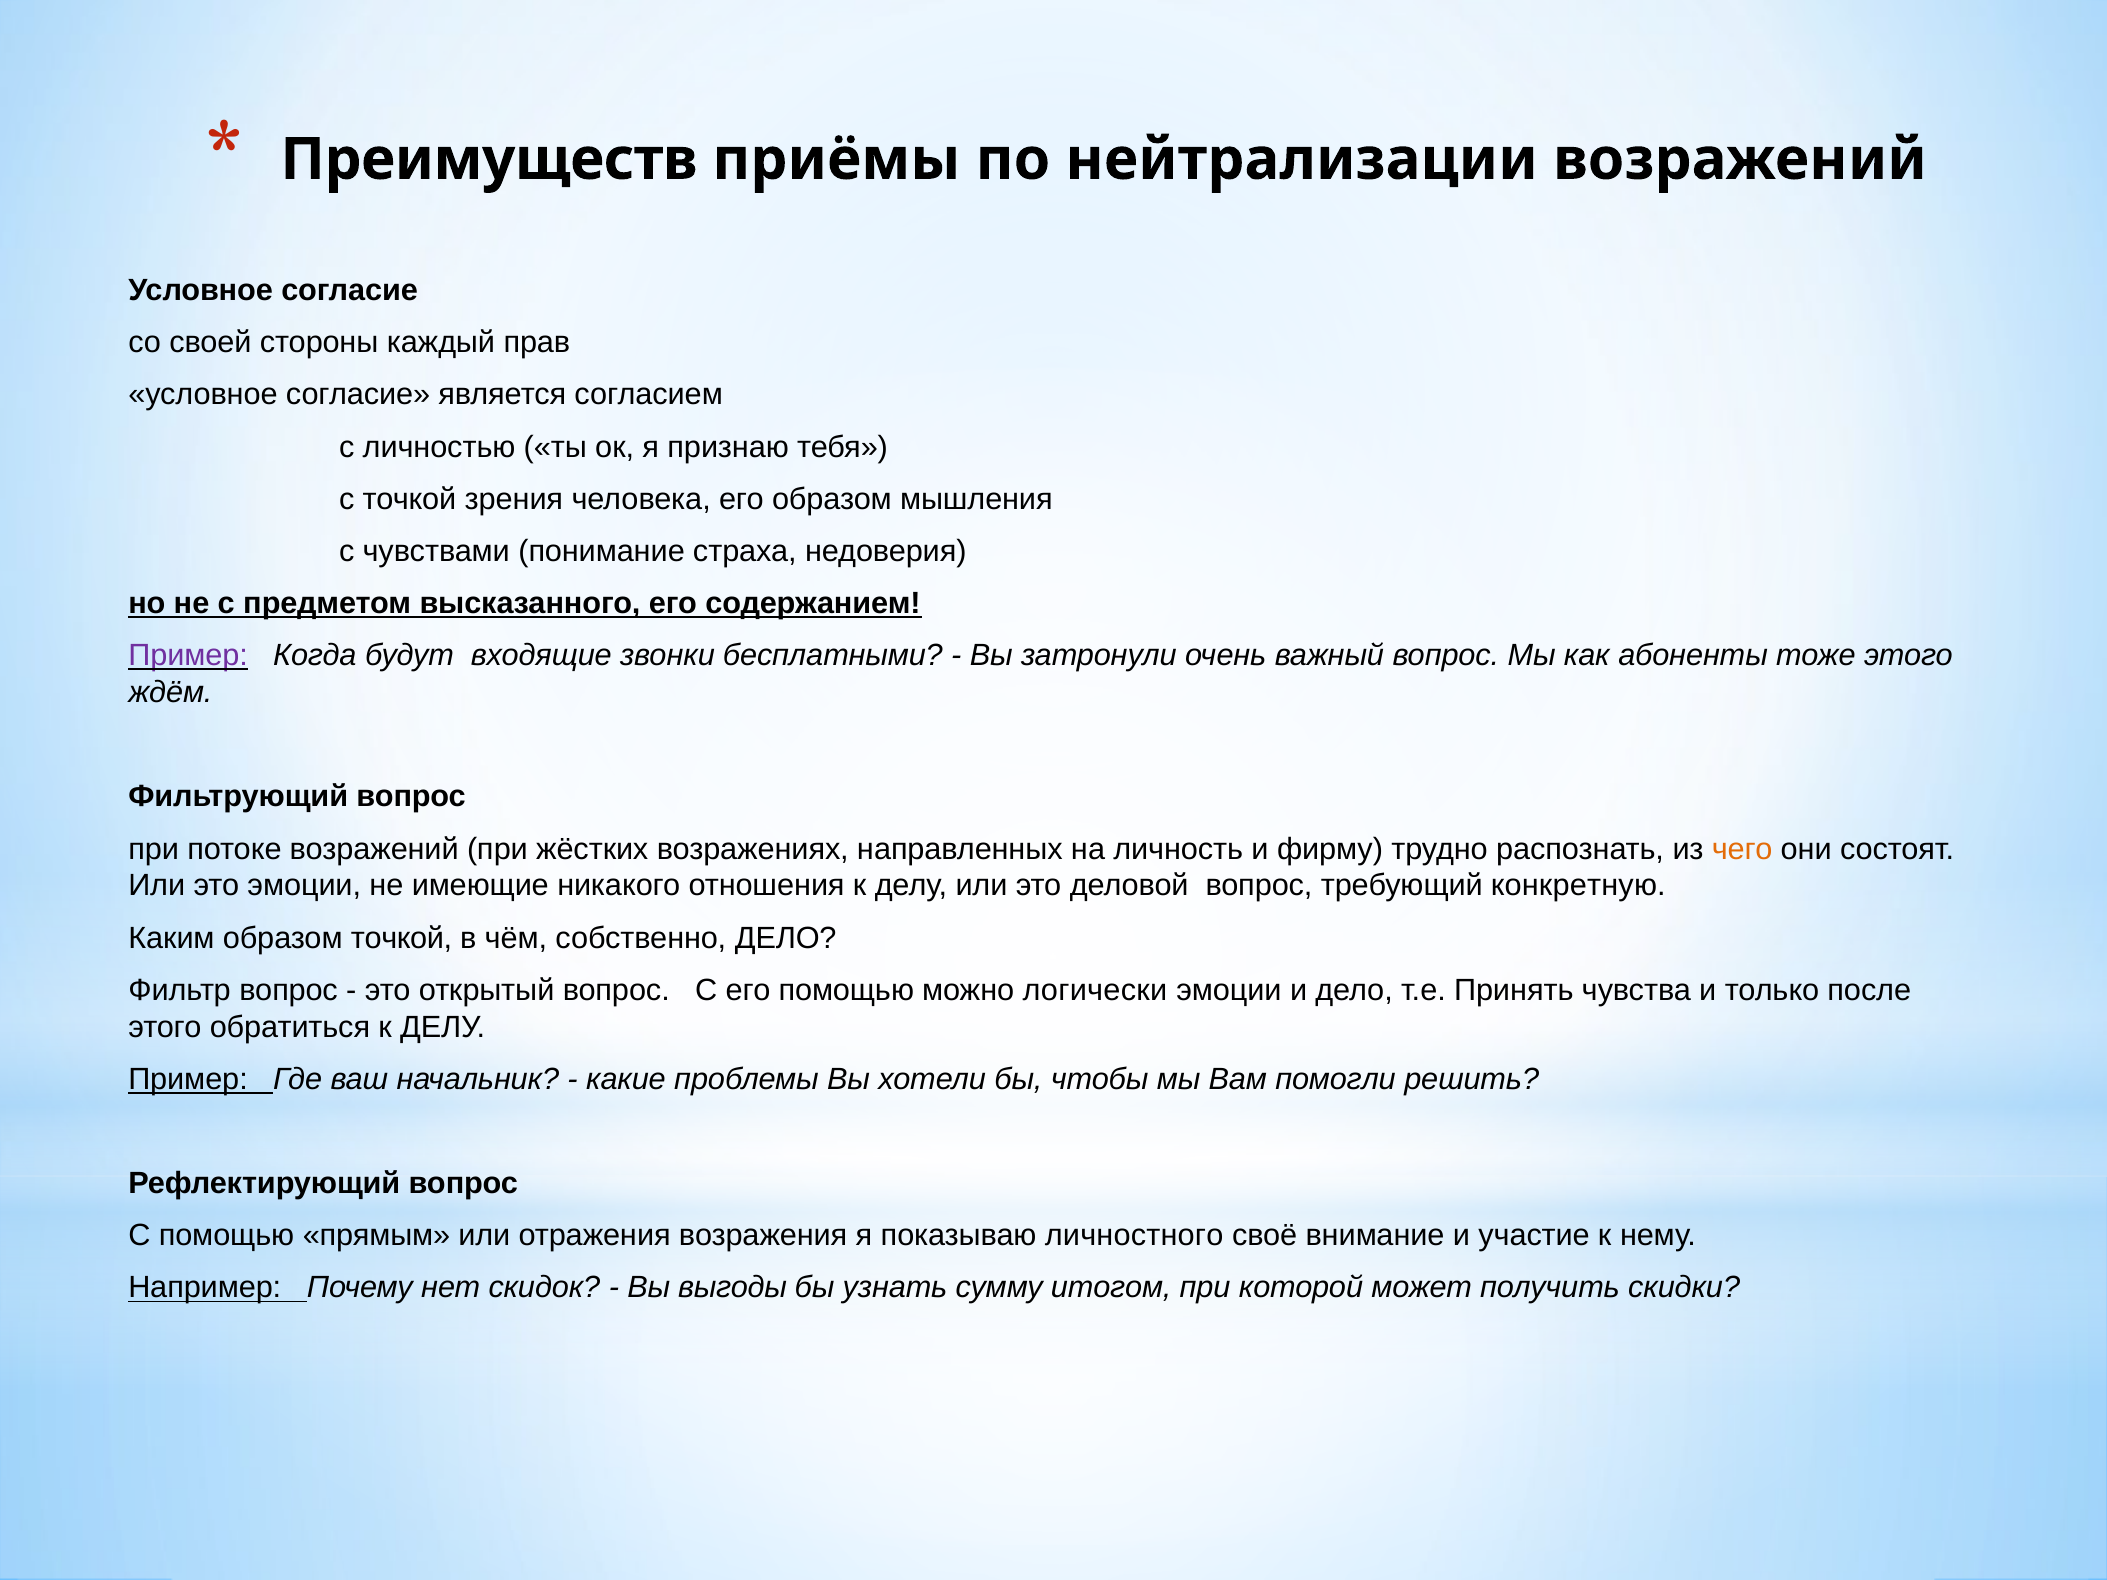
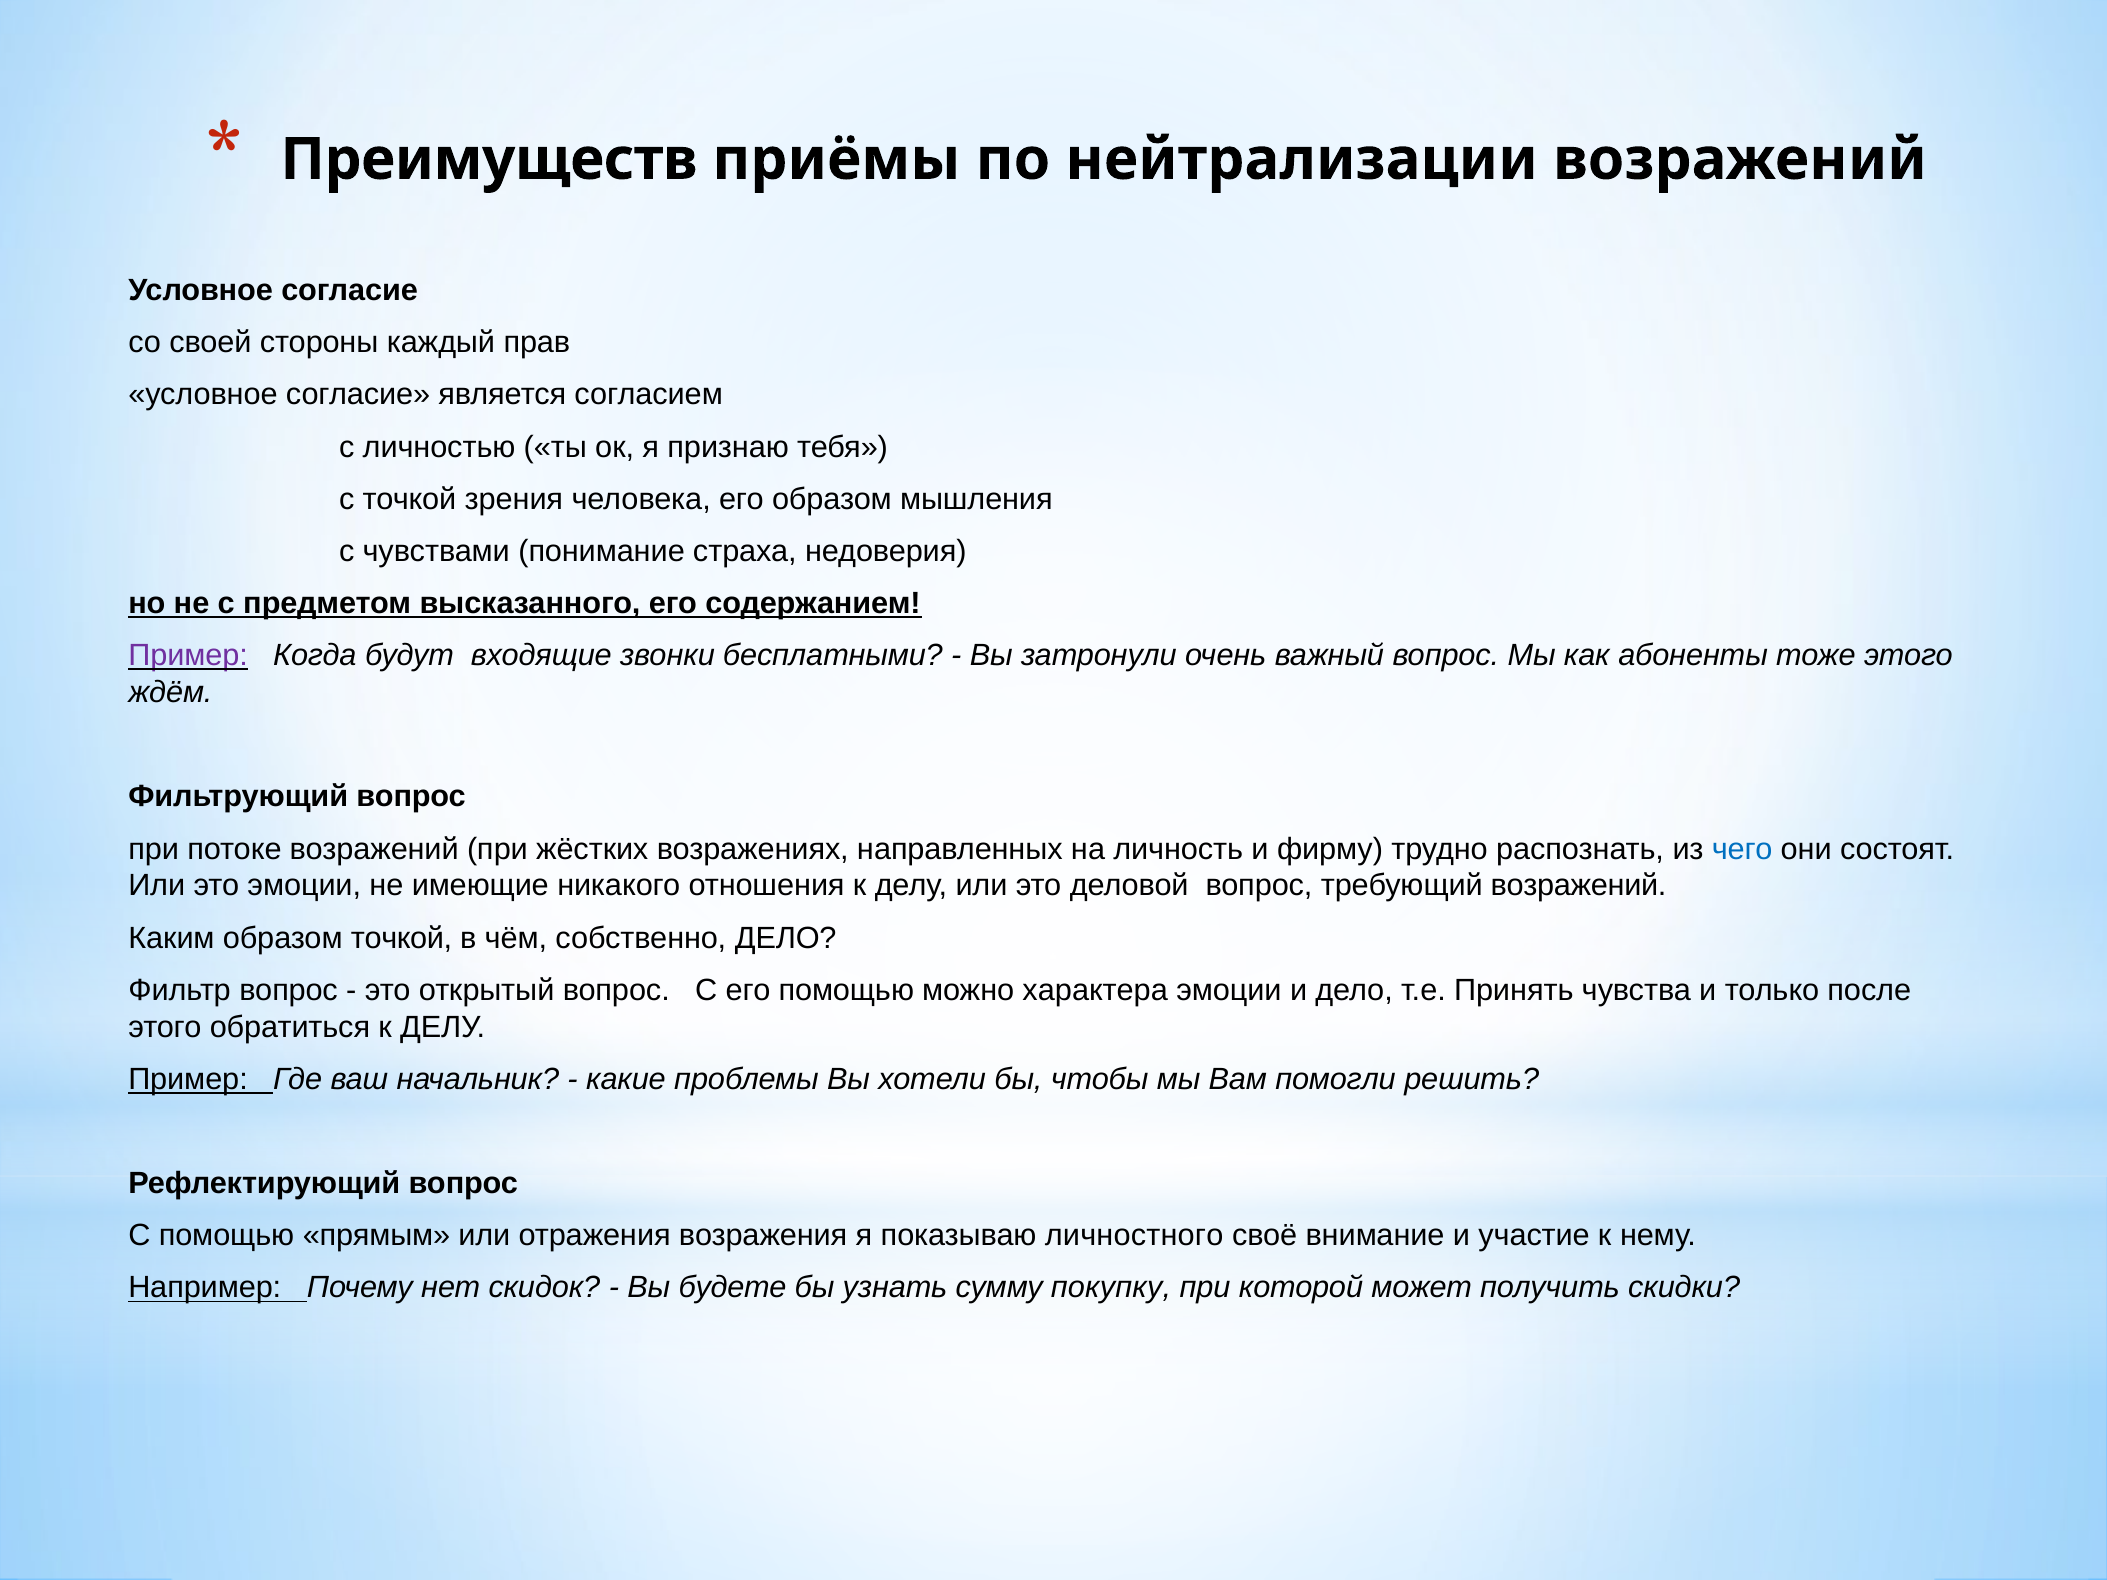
чего colour: orange -> blue (1742, 849)
требующий конкретную: конкретную -> возражений (1579, 886)
логически: логически -> характера (1095, 990)
выгоды: выгоды -> будете (733, 1288)
итогом: итогом -> покупку (1111, 1288)
